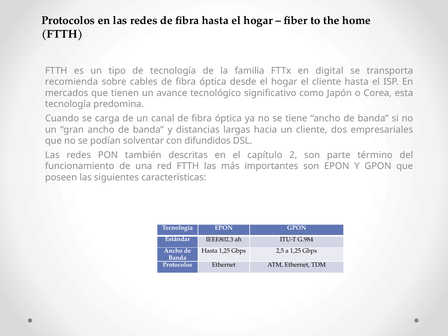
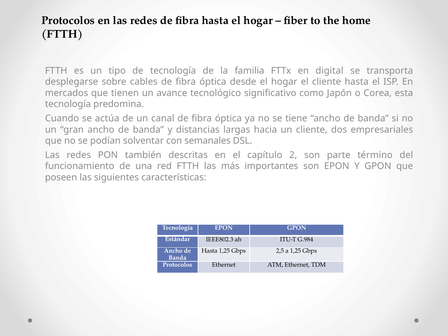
recomienda: recomienda -> desplegarse (72, 82)
carga: carga -> actúa (107, 118)
difundidos: difundidos -> semanales (208, 141)
